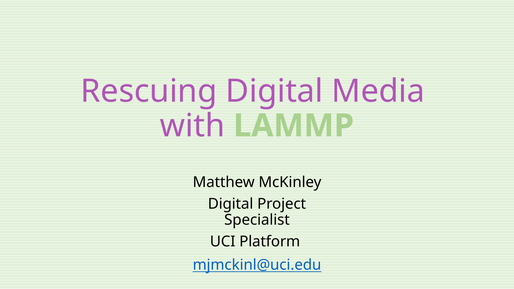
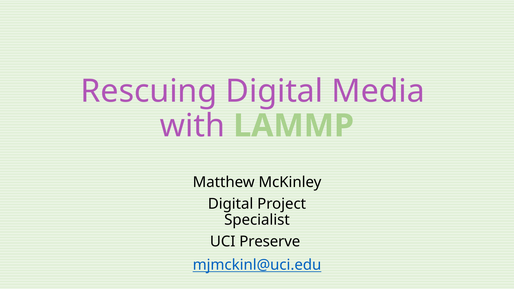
Platform: Platform -> Preserve (270, 242)
